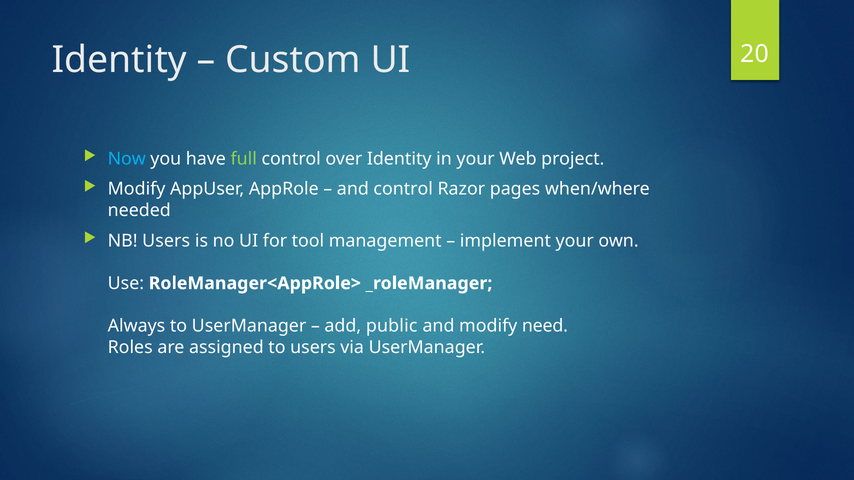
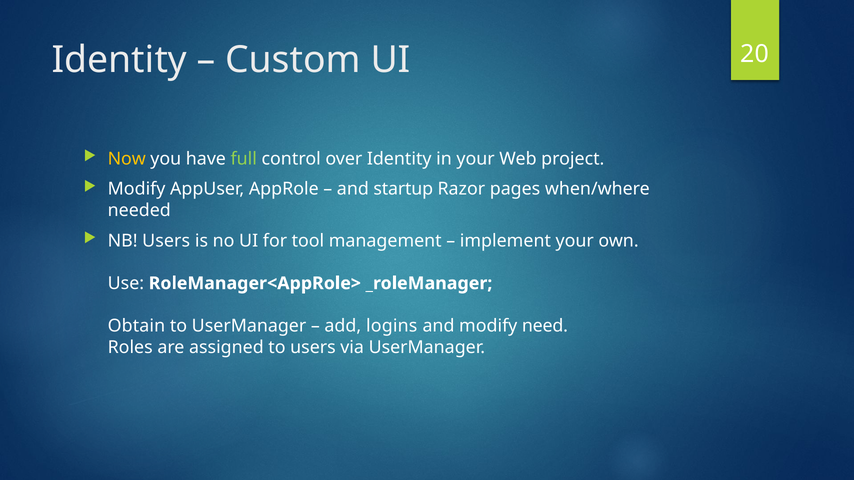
Now colour: light blue -> yellow (127, 159)
and control: control -> startup (403, 189)
Always: Always -> Obtain (136, 326)
public: public -> logins (392, 326)
